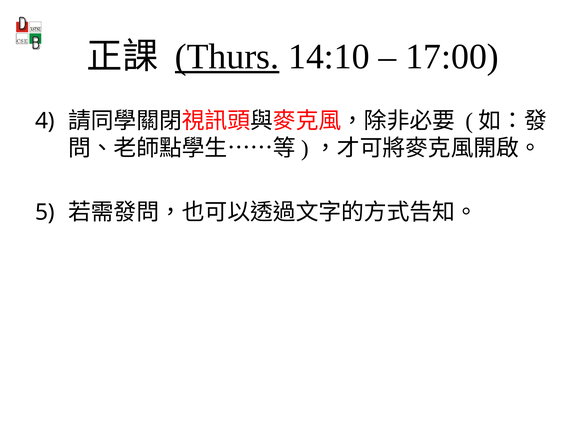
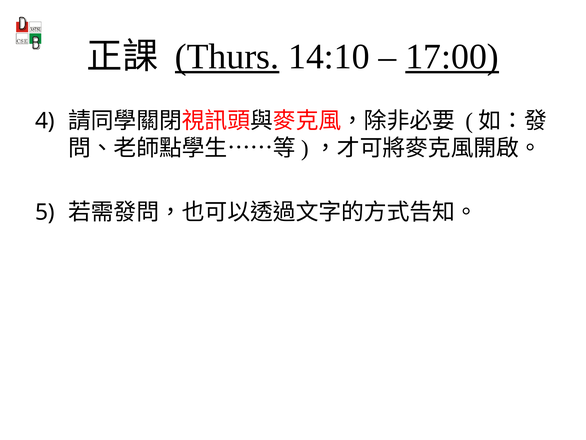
17:00 underline: none -> present (452, 57)
